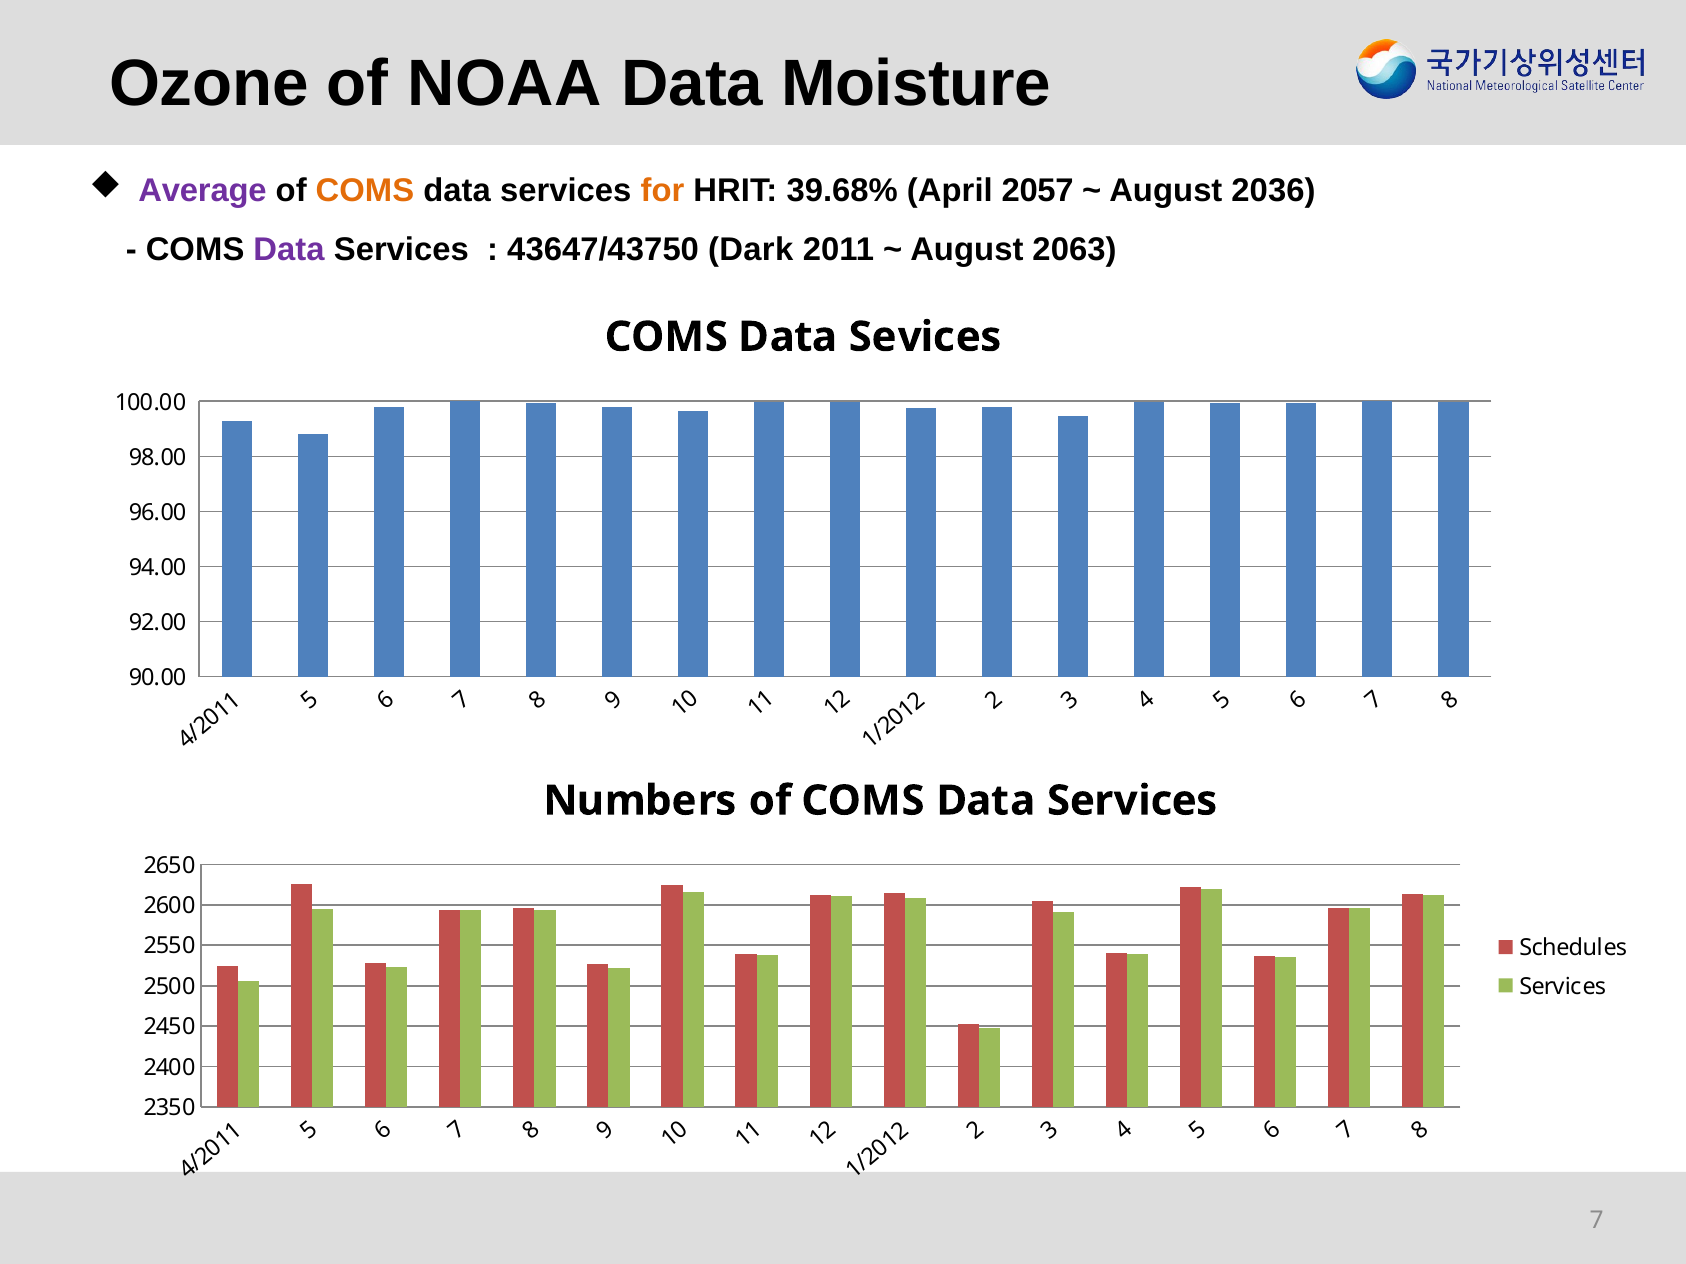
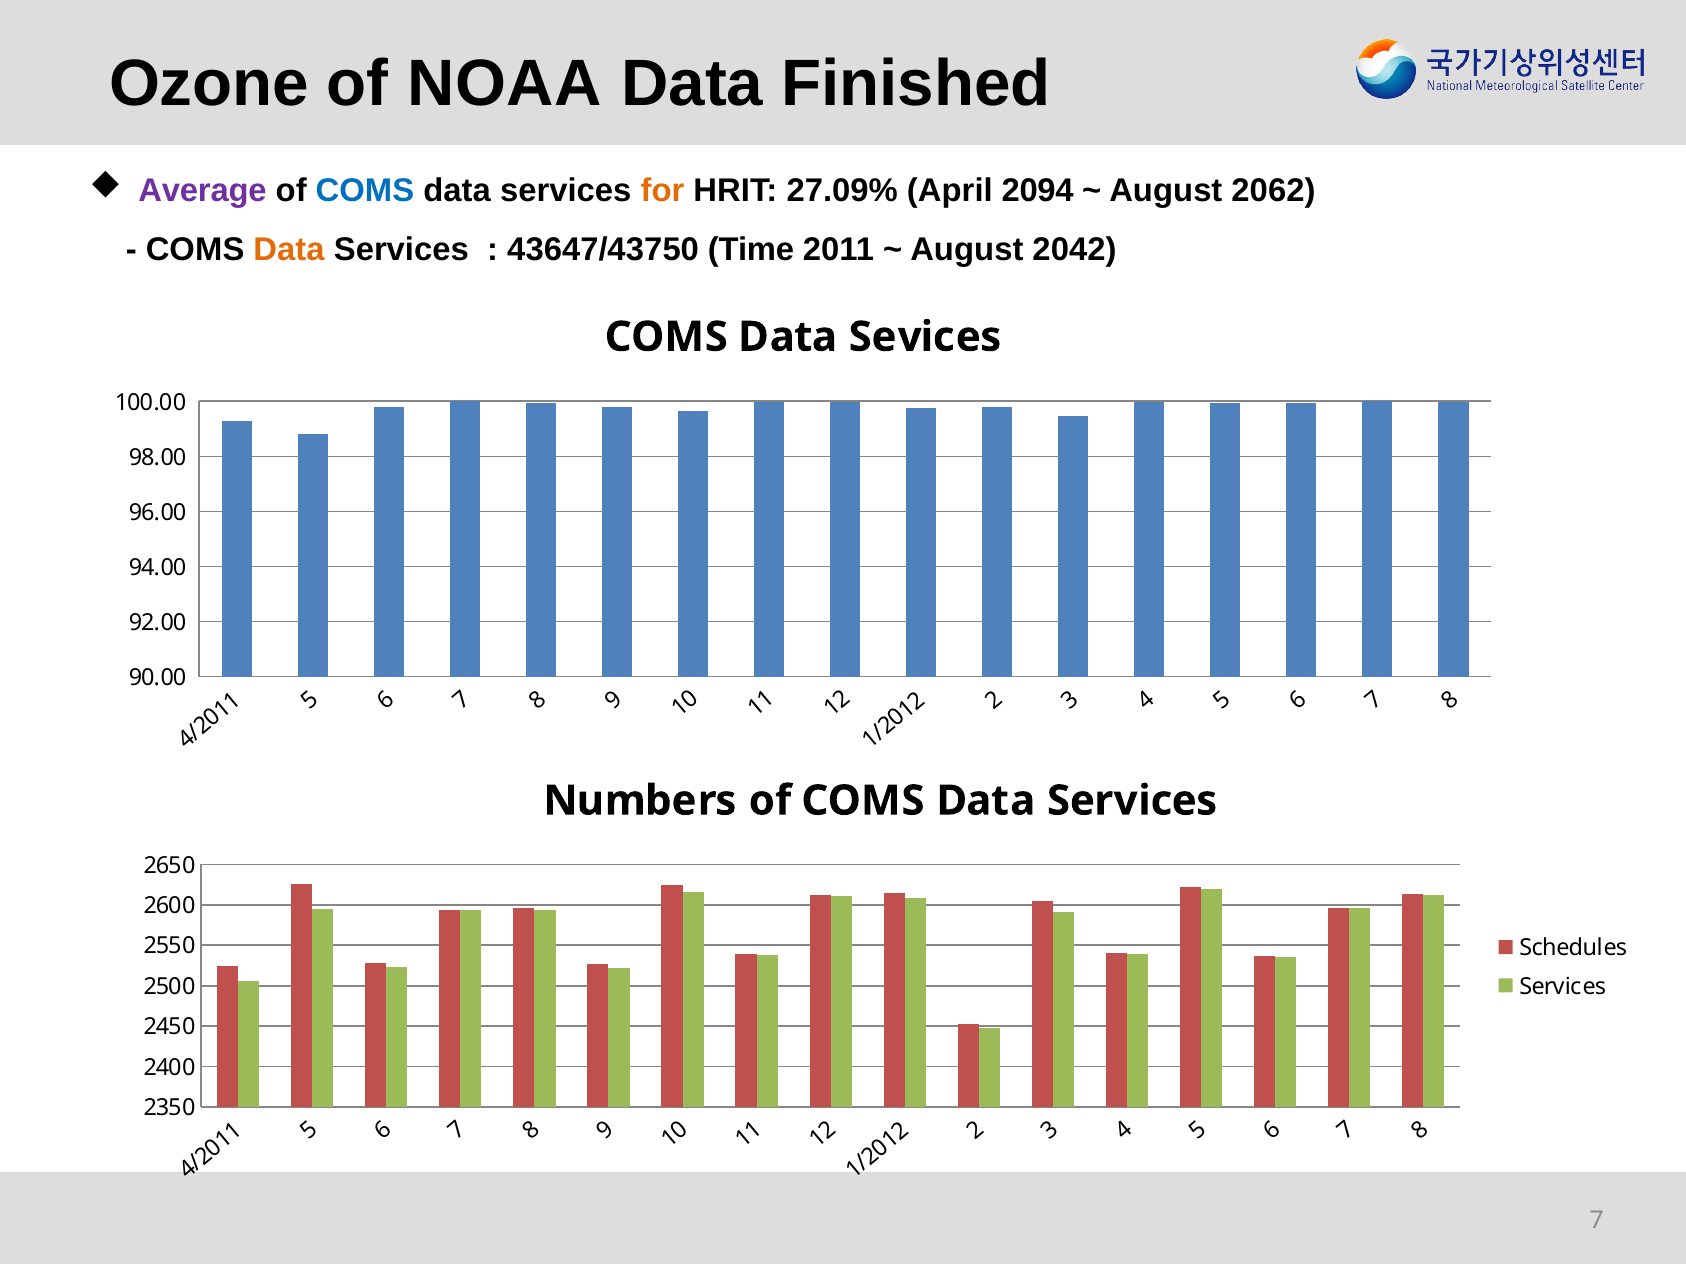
Moisture: Moisture -> Finished (916, 84)
COMS colour: orange -> blue (365, 191)
39.68%: 39.68% -> 27.09% (842, 191)
2057: 2057 -> 2094 (1038, 191)
2036: 2036 -> 2062 (1273, 191)
Data colour: purple -> orange (289, 250)
Dark: Dark -> Time (751, 250)
2063: 2063 -> 2042 (1075, 250)
